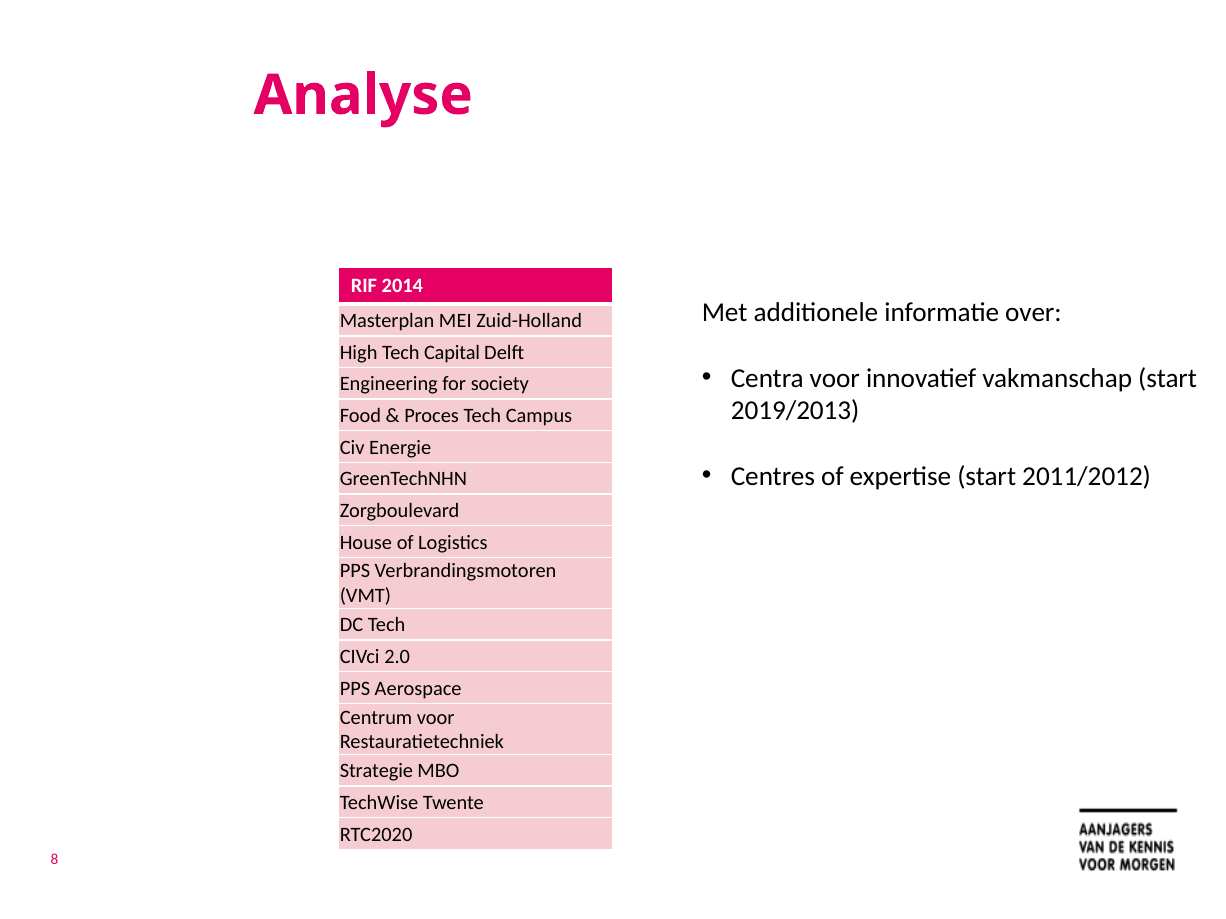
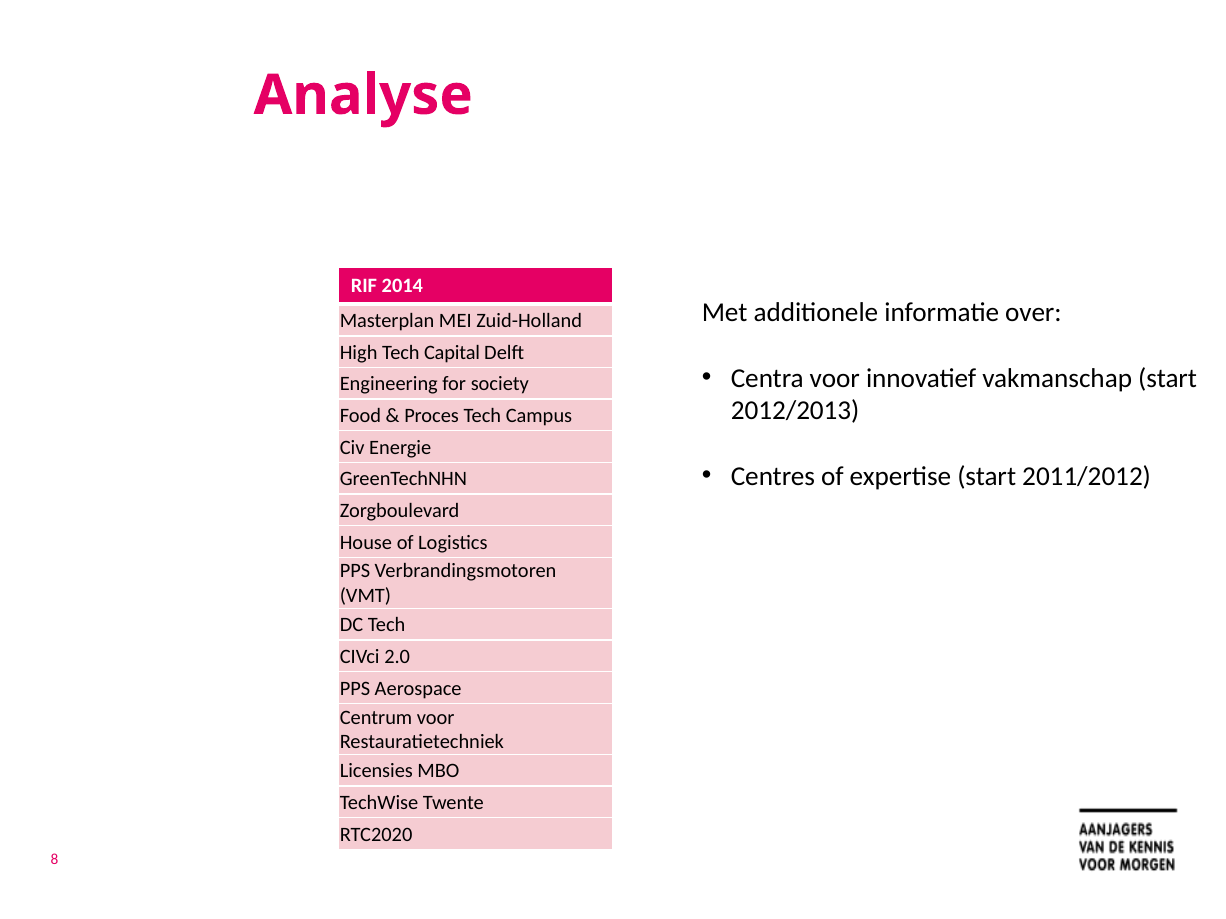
2019/2013: 2019/2013 -> 2012/2013 (795, 411)
Strategie: Strategie -> Licensies (376, 772)
